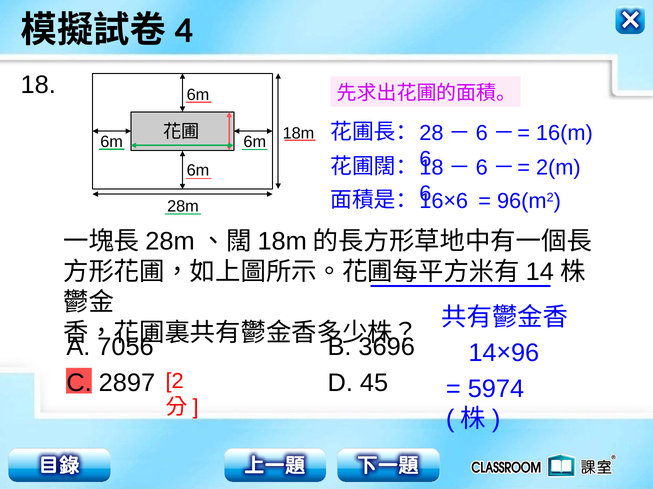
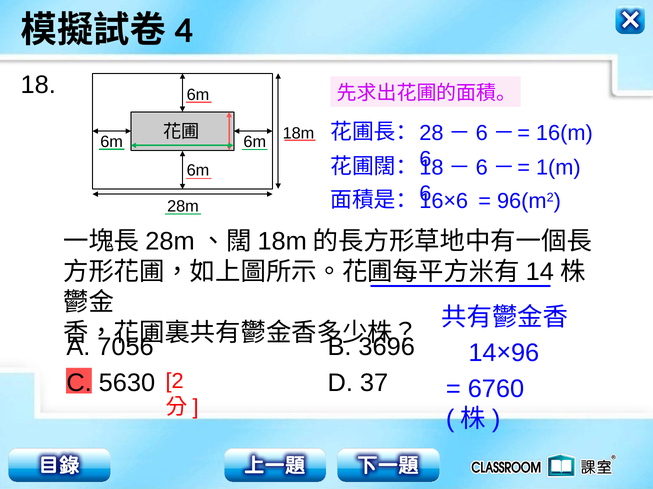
2(m: 2(m -> 1(m (558, 168)
2897: 2897 -> 5630 (127, 383)
45: 45 -> 37 (374, 383)
5974: 5974 -> 6760 (496, 389)
